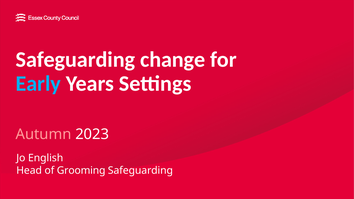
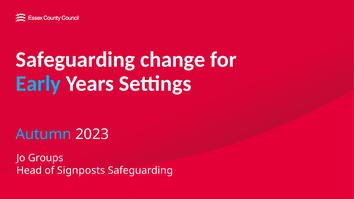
Autumn colour: pink -> light blue (44, 134)
English: English -> Groups (46, 158)
Grooming: Grooming -> Signposts (81, 171)
